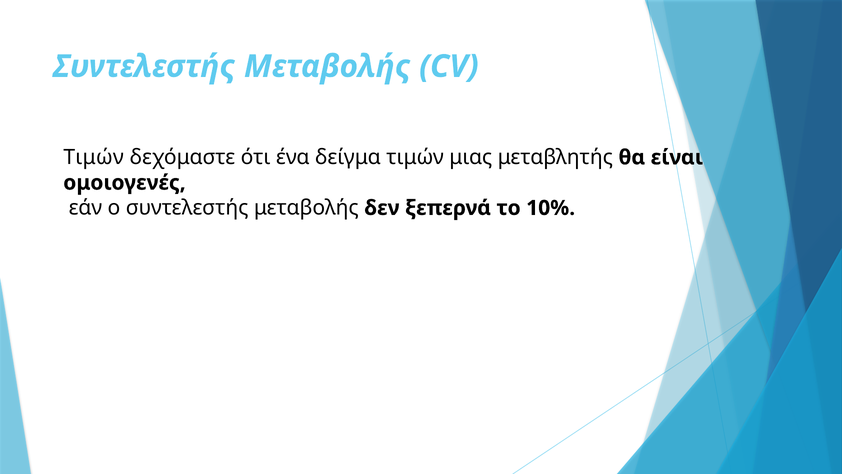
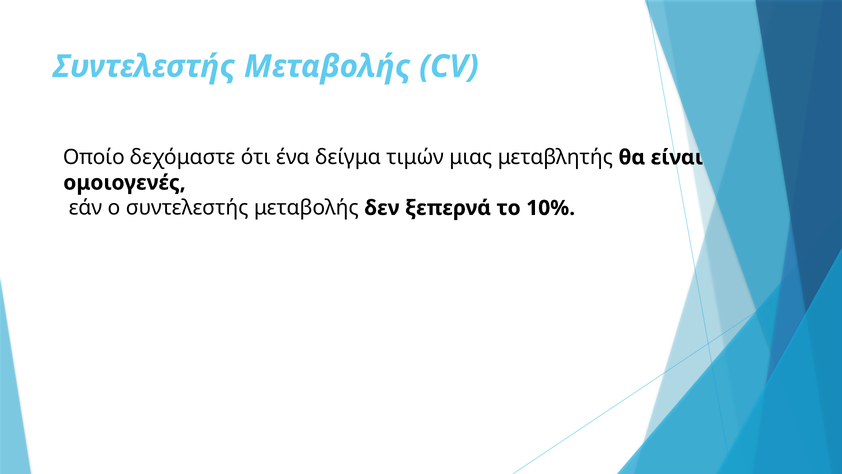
Τιμών: Τιμών -> Οποίο (94, 157)
